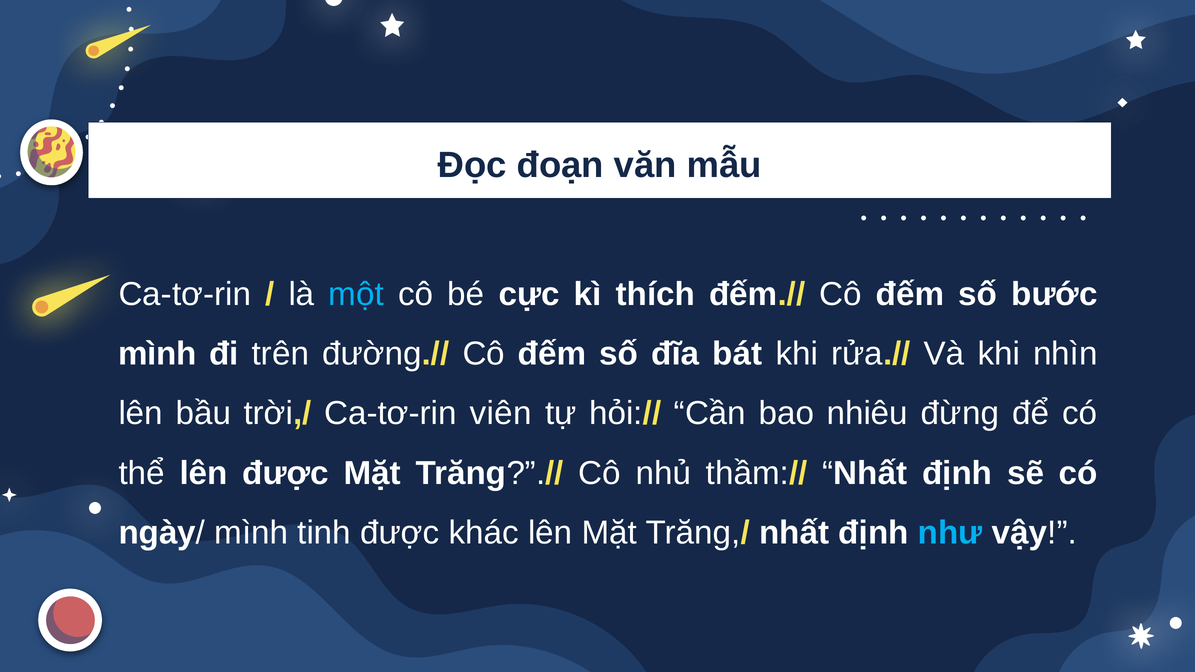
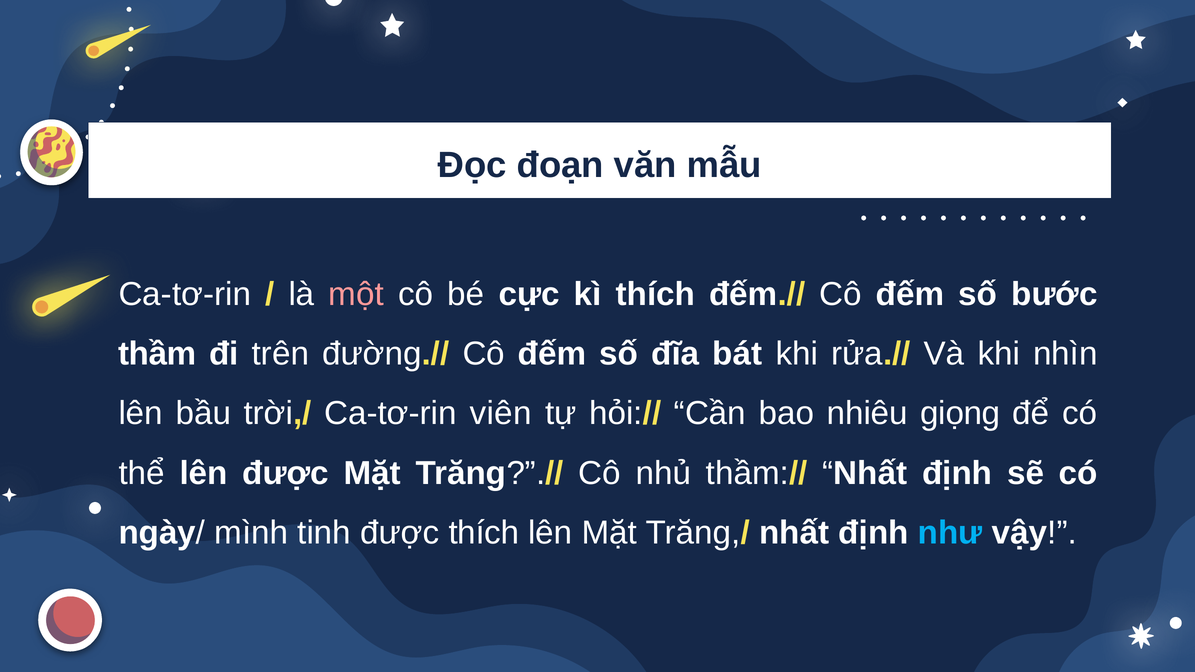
một colour: light blue -> pink (356, 294)
mình: mình -> thầm (157, 354)
đừng: đừng -> giọng (960, 414)
được khác: khác -> thích (484, 533)
